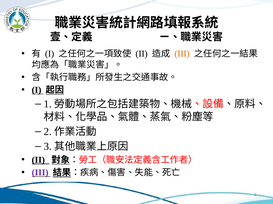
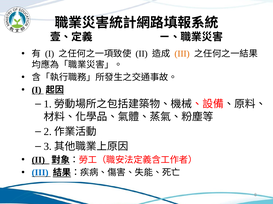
III colour: purple -> blue (40, 173)
